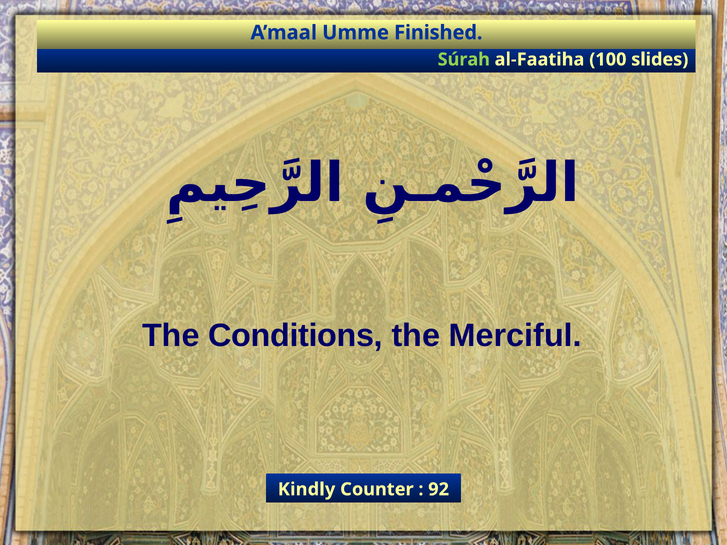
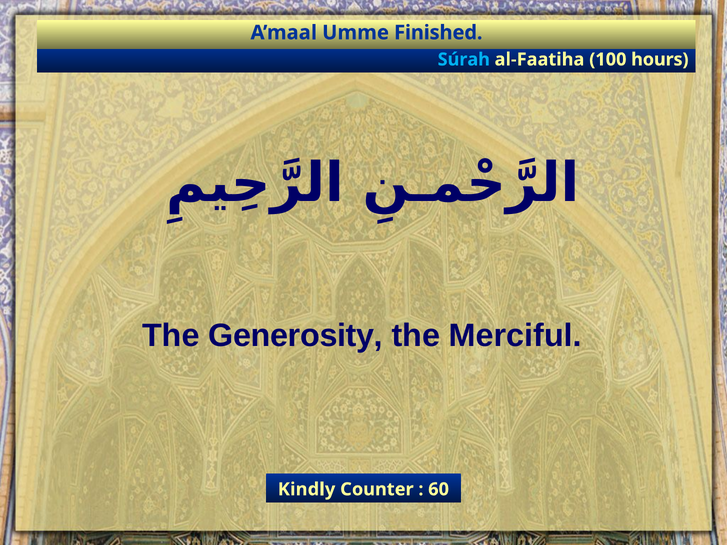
Súrah colour: light green -> light blue (464, 60)
slides: slides -> hours (660, 60)
Conditions: Conditions -> Generosity (296, 336)
92: 92 -> 60 (439, 490)
